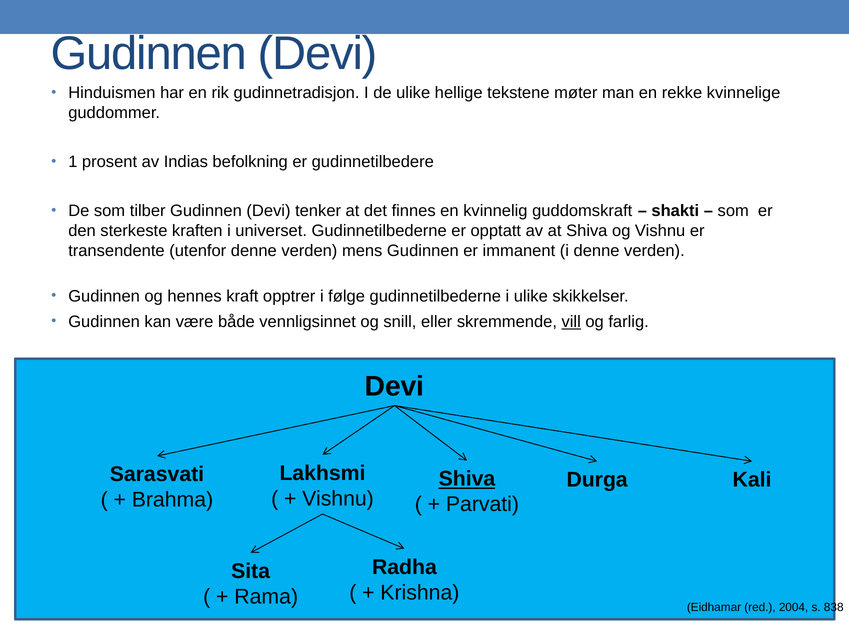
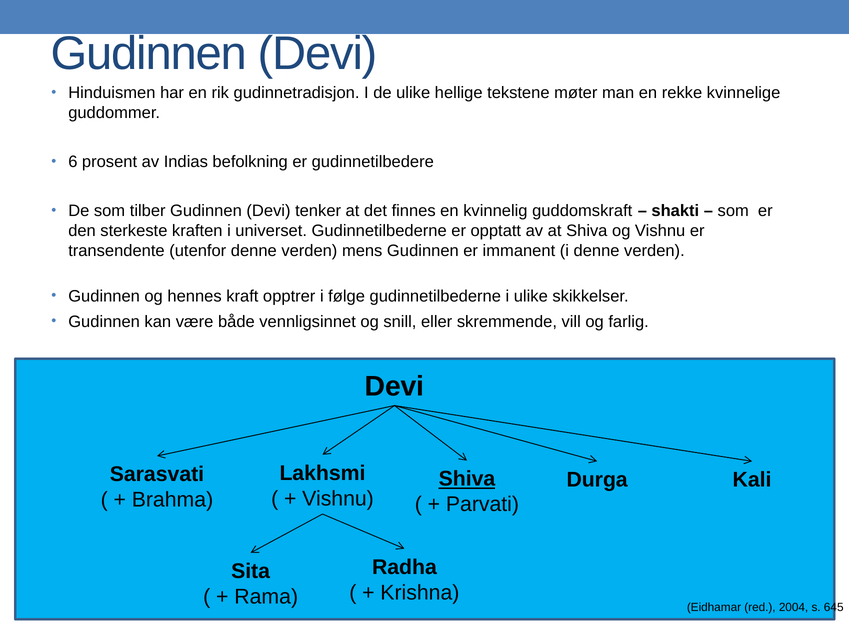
1: 1 -> 6 (73, 162)
vill underline: present -> none (571, 322)
838: 838 -> 645 (834, 607)
